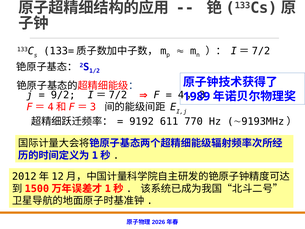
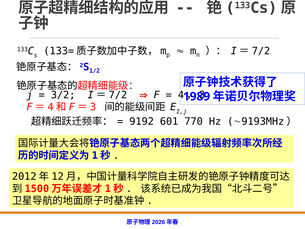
9/2: 9/2 -> 3/2 (63, 95)
611: 611 -> 601 (169, 121)
